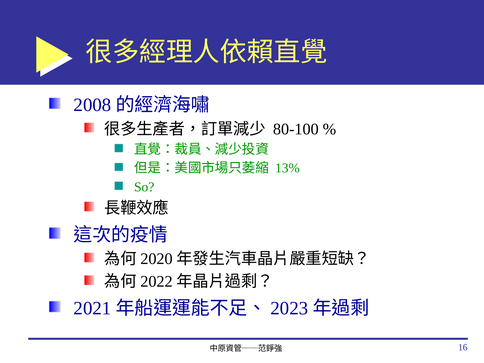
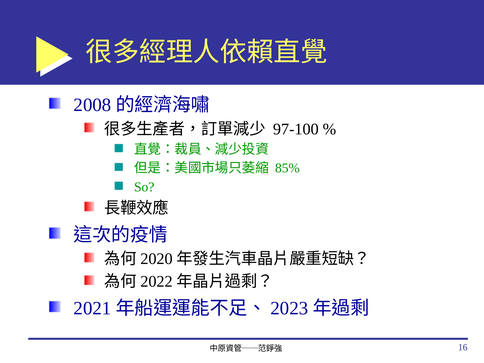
80-100: 80-100 -> 97-100 (296, 129)
13%: 13% -> 85% (287, 168)
